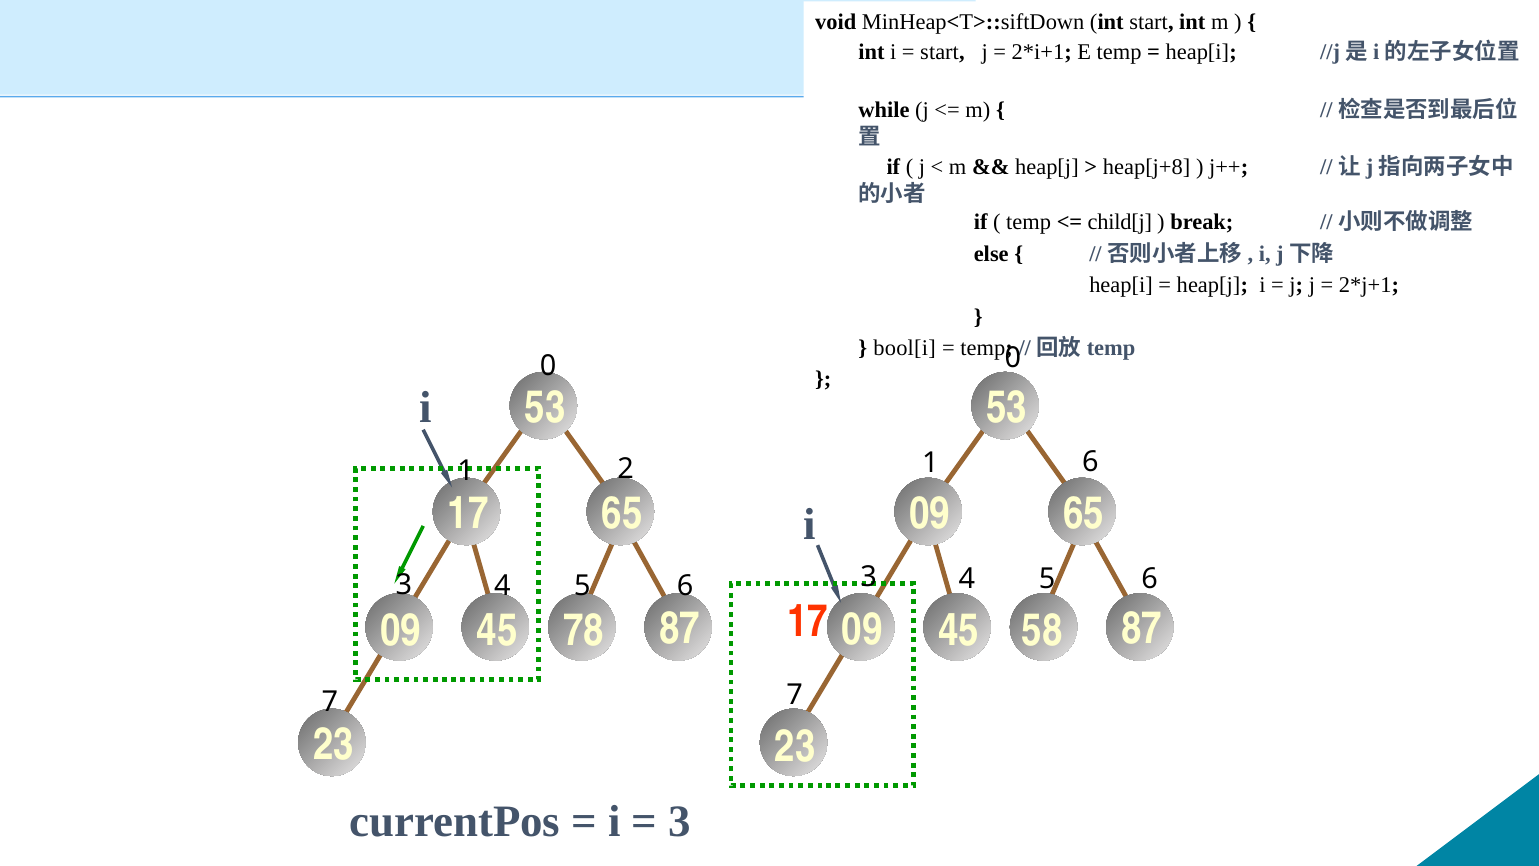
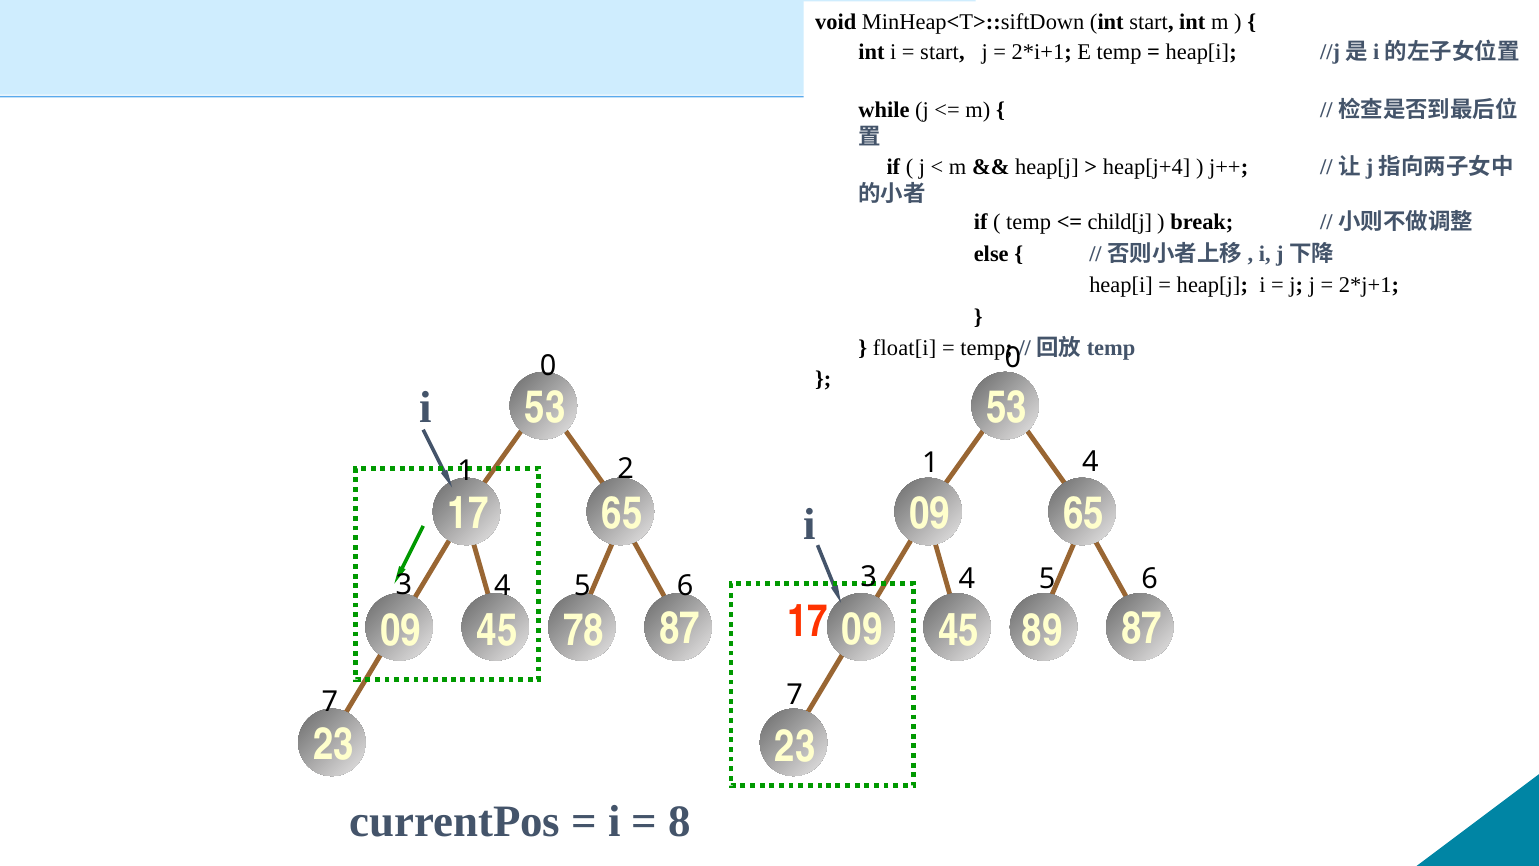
heap[j+8: heap[j+8 -> heap[j+4 (1147, 167)
bool[i: bool[i -> float[i (905, 348)
1 6: 6 -> 4 (1090, 461)
58: 58 -> 89 (1042, 631)
3: 3 -> 8 (680, 821)
